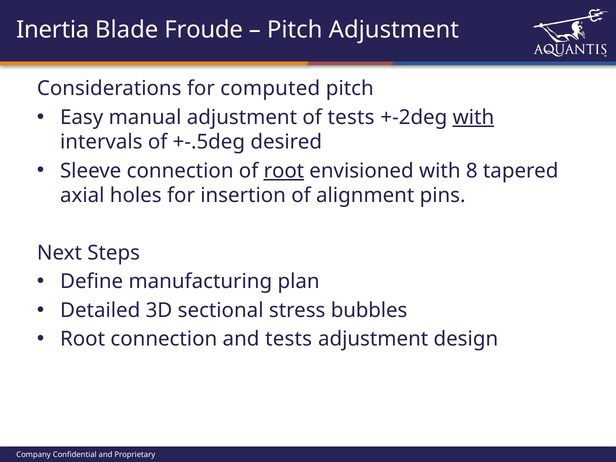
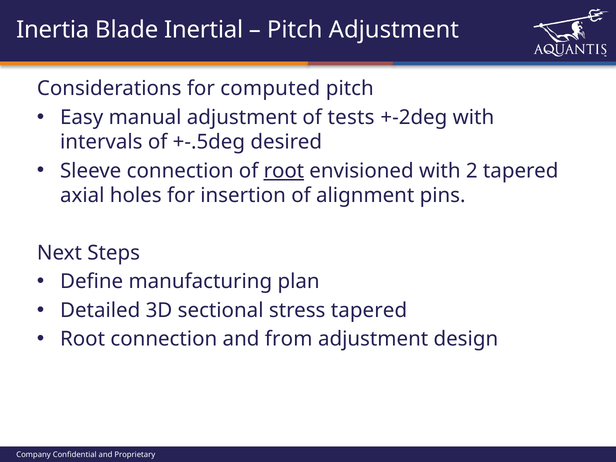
Froude: Froude -> Inertial (204, 30)
with underline: present -> none (473, 117)
8: 8 -> 2 (472, 171)
stress bubbles: bubbles -> tapered (369, 310)
and tests: tests -> from (289, 339)
